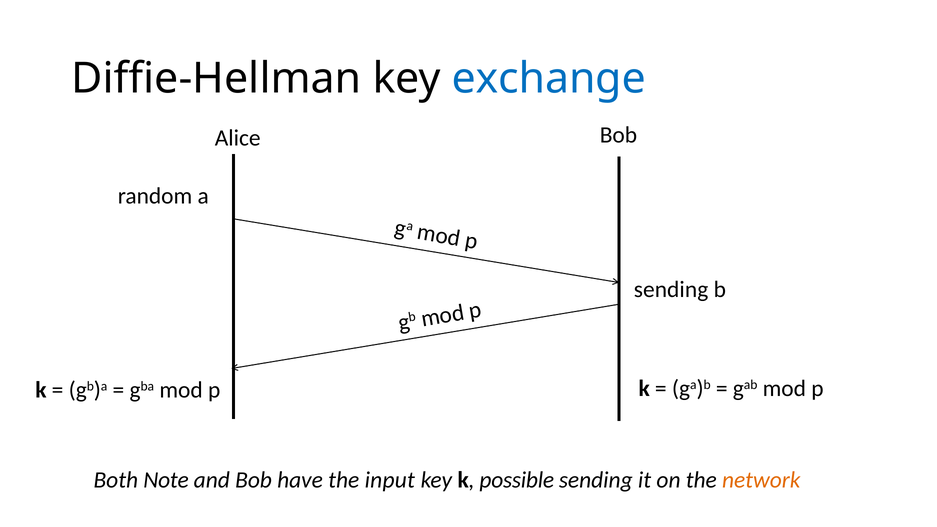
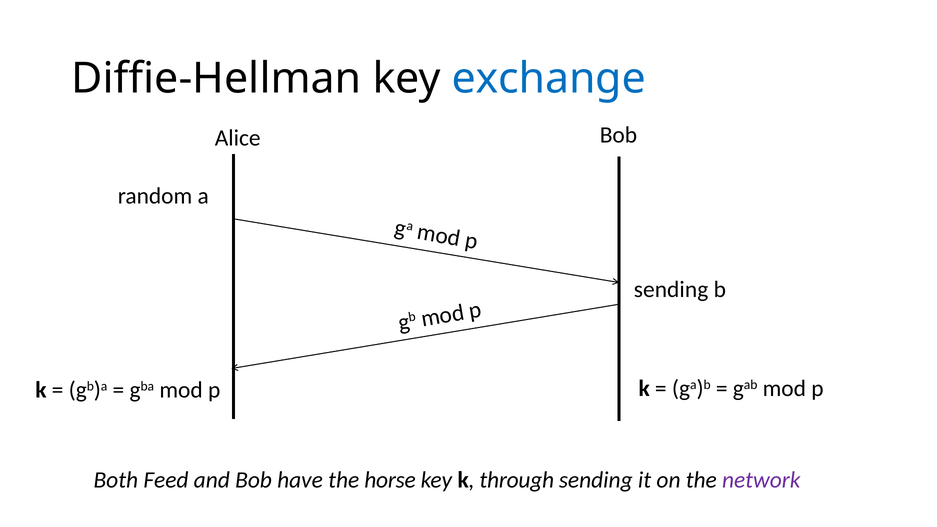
Note: Note -> Feed (166, 480)
input: input -> horse (390, 480)
possible: possible -> through (517, 480)
network colour: orange -> purple (761, 480)
